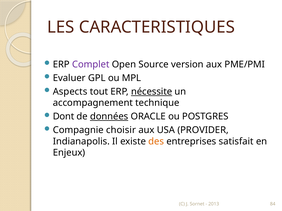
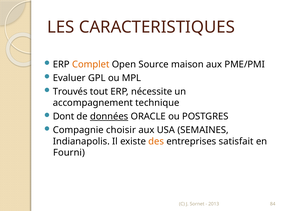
Complet colour: purple -> orange (91, 65)
version: version -> maison (187, 65)
Aspects: Aspects -> Trouvés (70, 92)
nécessite underline: present -> none (152, 92)
PROVIDER: PROVIDER -> SEMAINES (203, 130)
Enjeux: Enjeux -> Fourni (69, 153)
